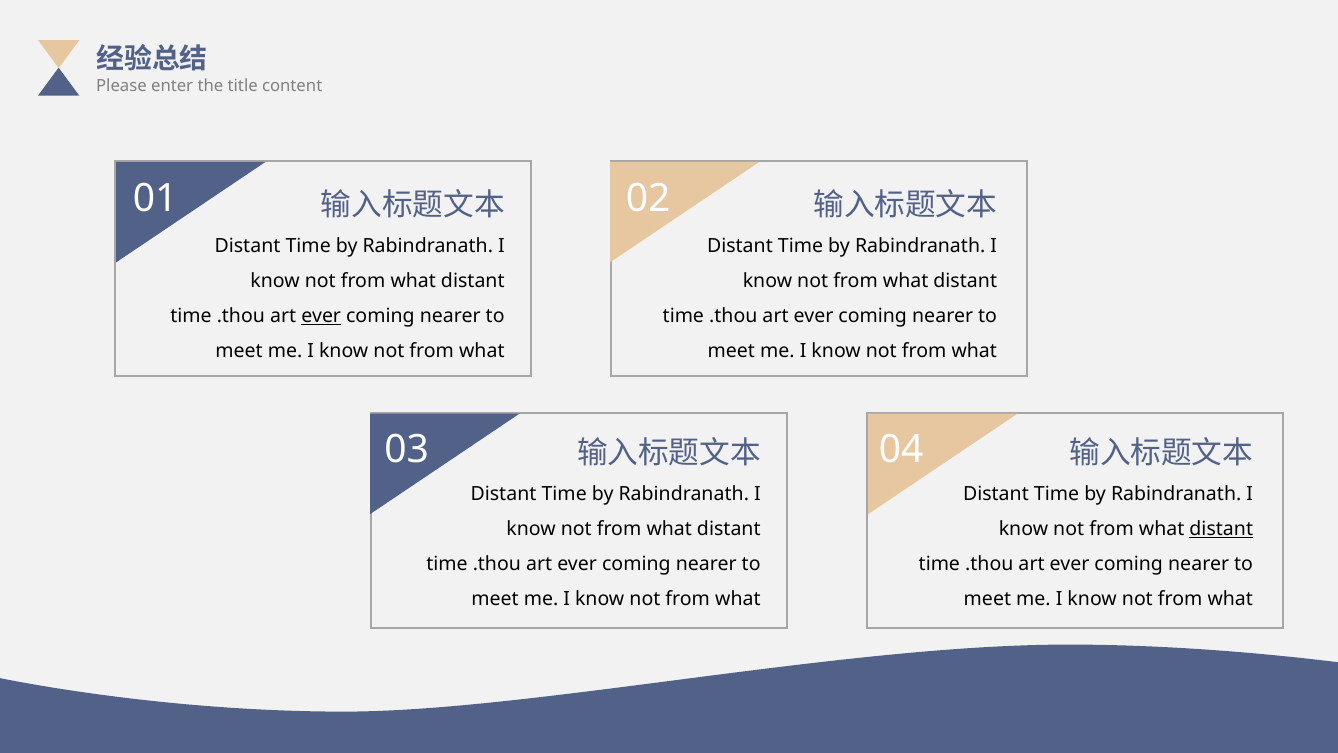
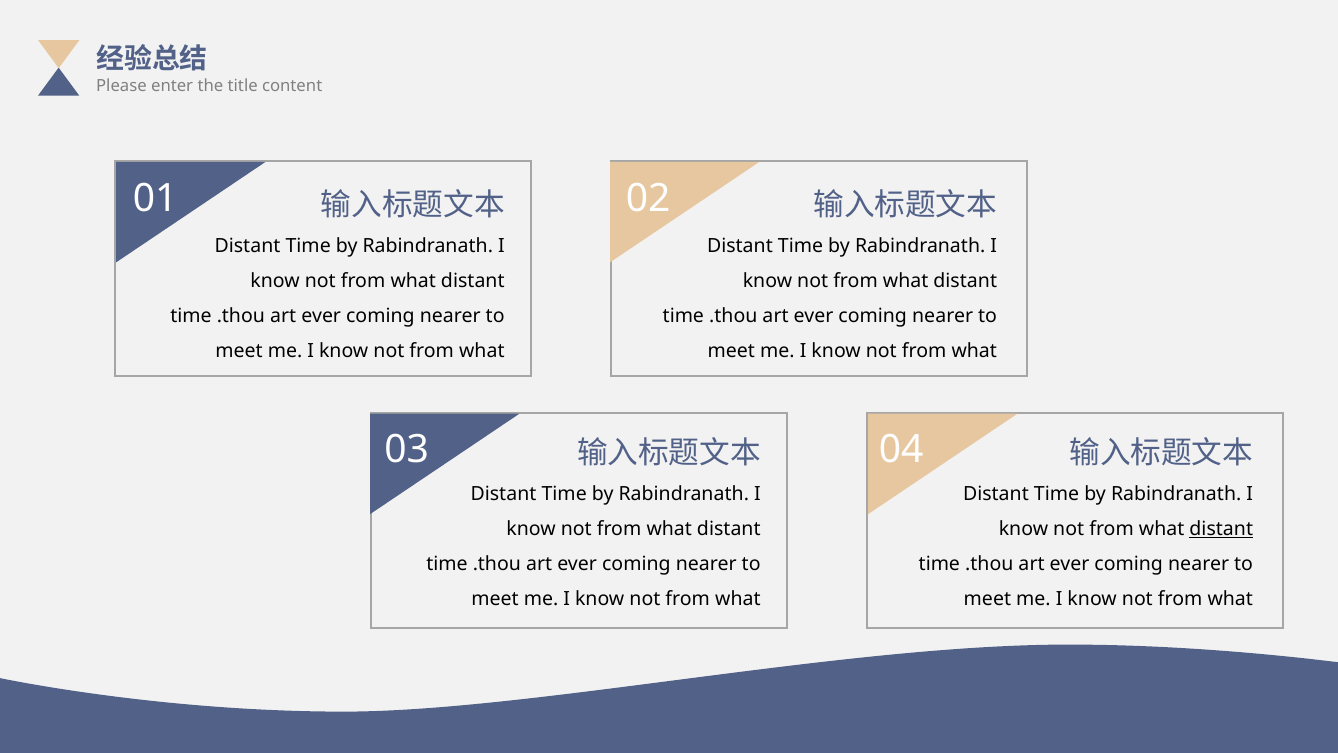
ever underline: present -> none (321, 316)
